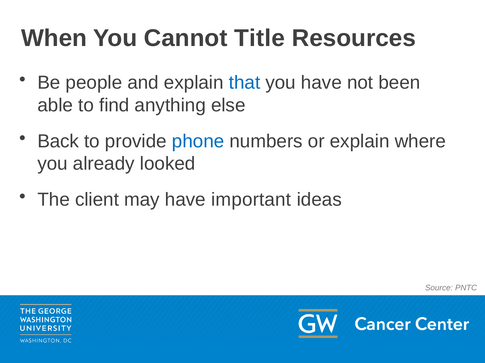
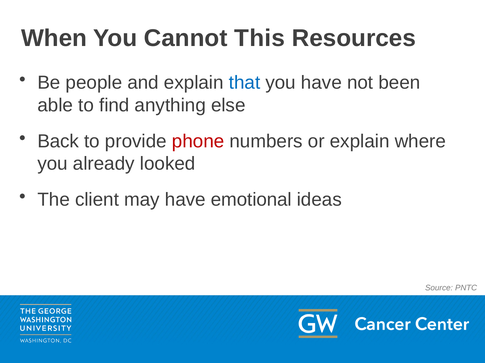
Title: Title -> This (260, 38)
phone colour: blue -> red (198, 141)
important: important -> emotional (251, 200)
